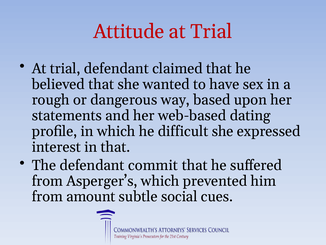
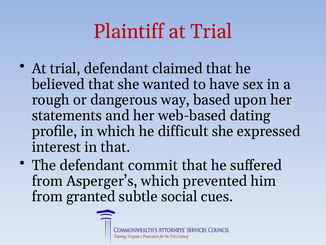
Attitude: Attitude -> Plaintiff (129, 32)
amount: amount -> granted (91, 196)
